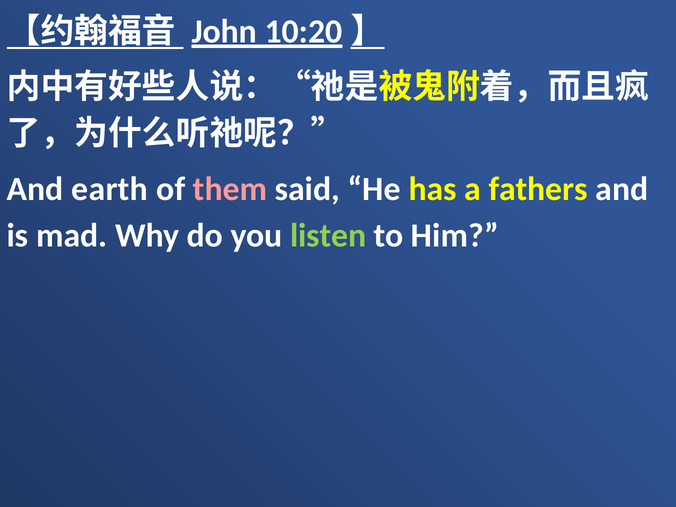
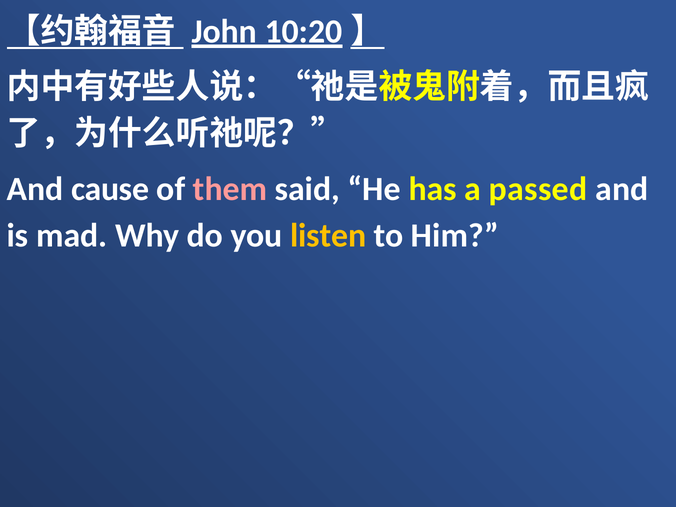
earth: earth -> cause (110, 189)
fathers: fathers -> passed (538, 189)
listen colour: light green -> yellow (328, 235)
